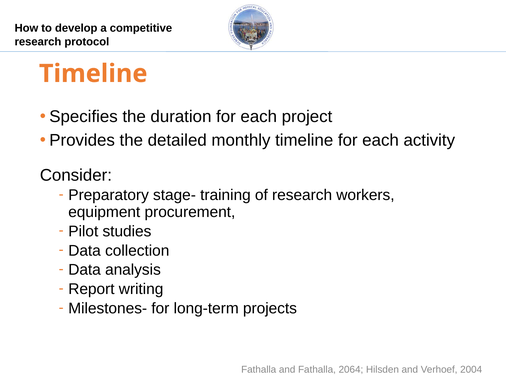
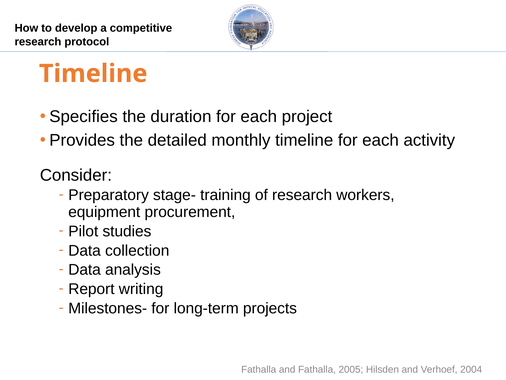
2064: 2064 -> 2005 (351, 369)
